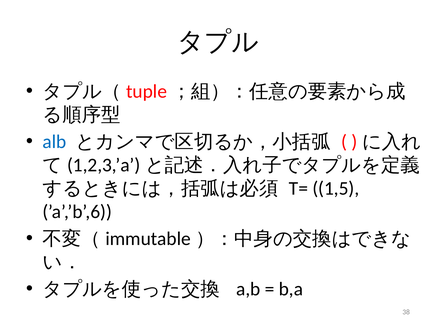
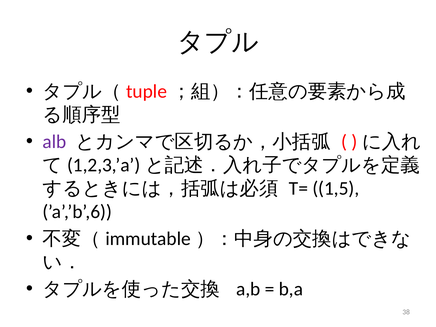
alb colour: blue -> purple (54, 142)
